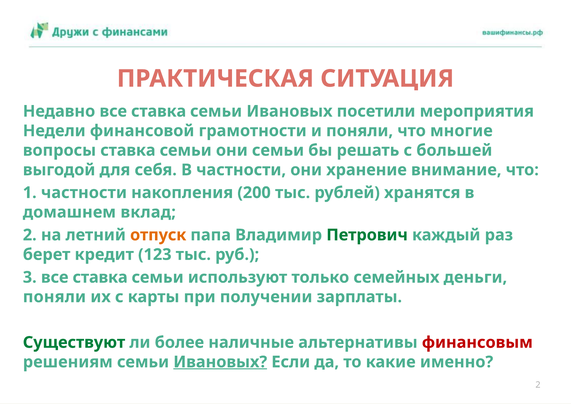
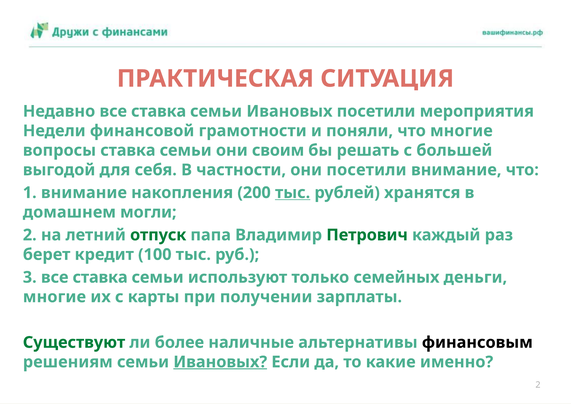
они семьи: семьи -> своим (278, 150)
они хранение: хранение -> посетили (366, 170)
1 частности: частности -> внимание (84, 193)
тыс underline: none -> present (293, 193)
вклад: вклад -> могли (148, 212)
отпуск colour: orange -> green (158, 235)
123: 123 -> 100 (155, 255)
поняли: поняли -> многие (54, 297)
финансовым colour: red -> black (477, 342)
